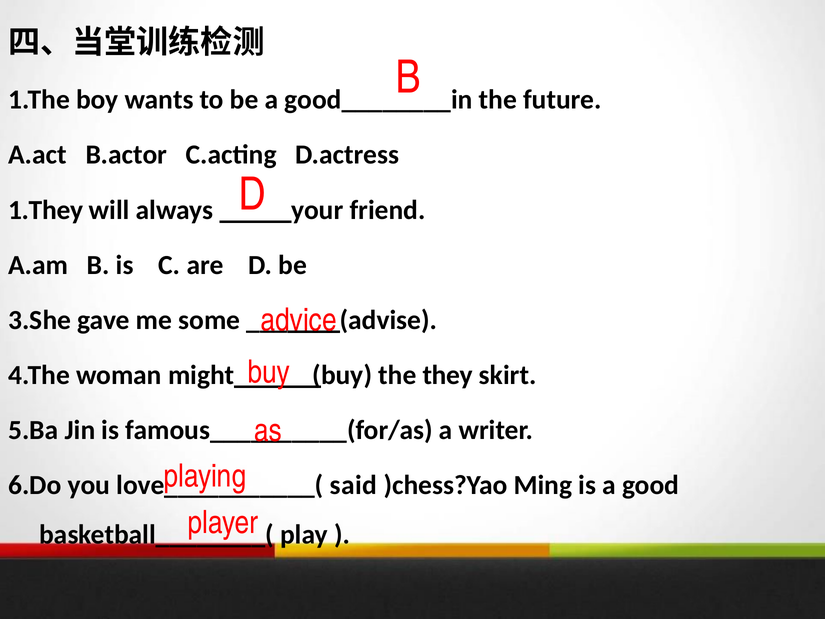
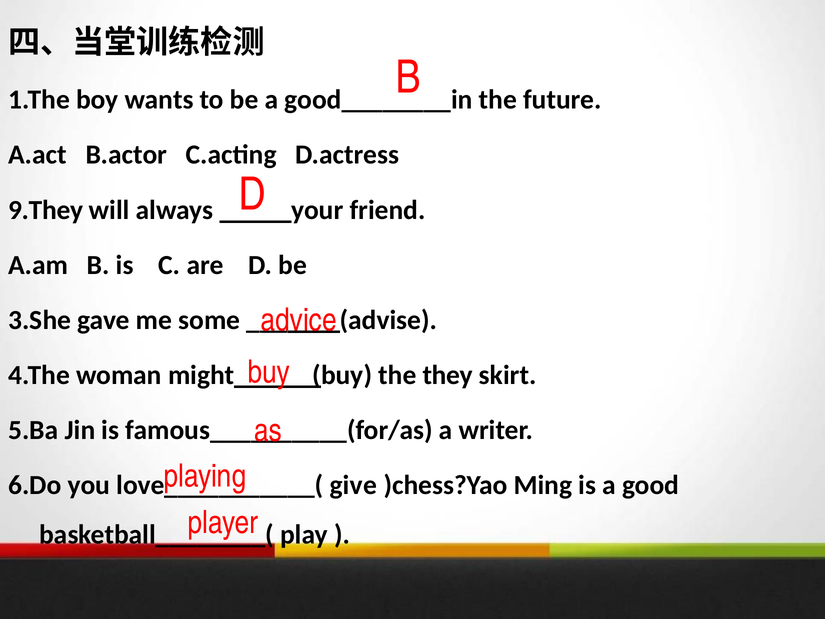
1.They: 1.They -> 9.They (46, 210)
said: said -> give (353, 485)
